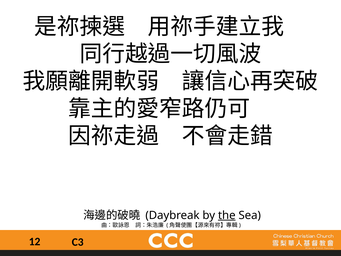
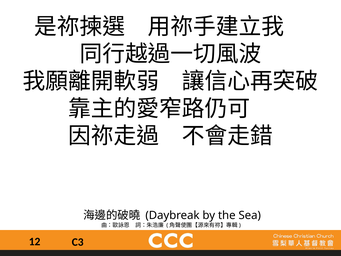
the underline: present -> none (227, 215)
